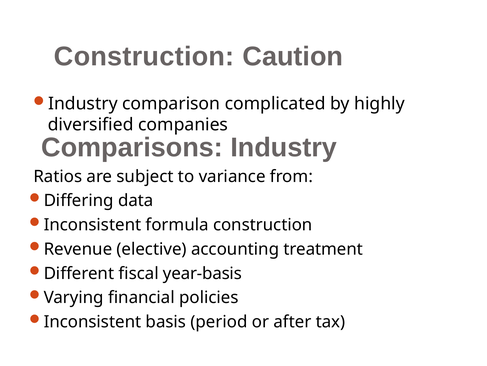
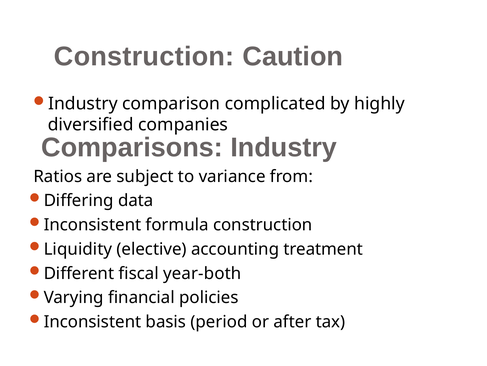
Revenue: Revenue -> Liquidity (78, 249)
year-basis: year-basis -> year-both (202, 273)
